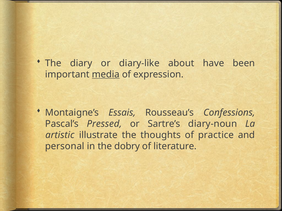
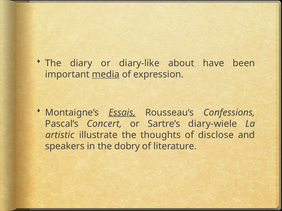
Essais underline: none -> present (122, 113)
Pressed: Pressed -> Concert (104, 124)
diary-noun: diary-noun -> diary-wiele (213, 124)
practice: practice -> disclose (216, 135)
personal: personal -> speakers (65, 147)
